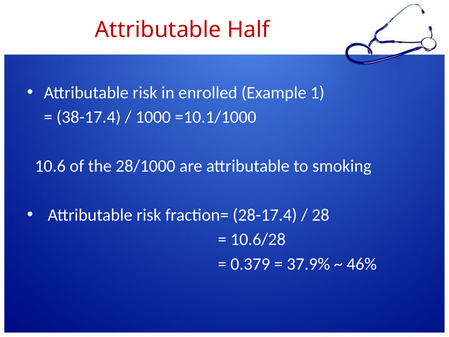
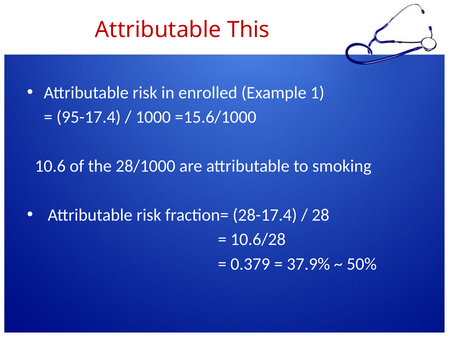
Half: Half -> This (248, 30)
38-17.4: 38-17.4 -> 95-17.4 (89, 117)
=10.1/1000: =10.1/1000 -> =15.6/1000 (216, 117)
46%: 46% -> 50% (362, 264)
